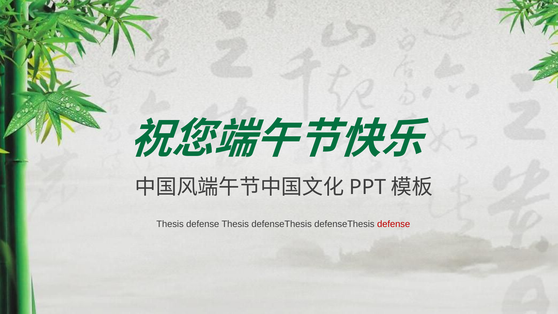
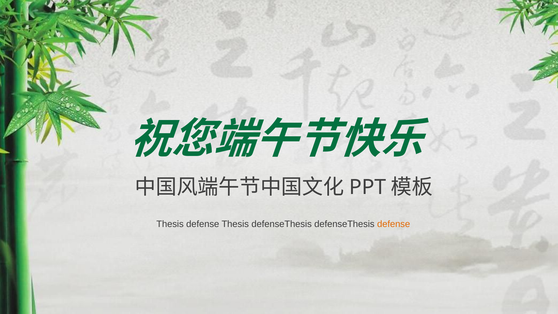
defense colour: red -> orange (394, 224)
